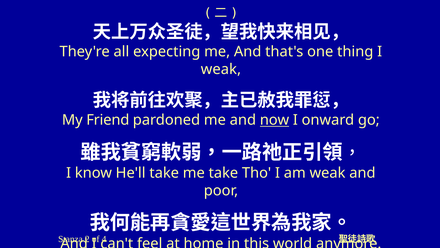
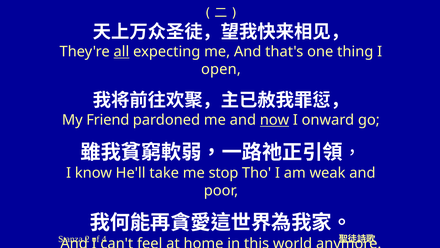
all underline: none -> present (121, 52)
weak: weak -> open (221, 69)
me take: take -> stop (223, 173)
